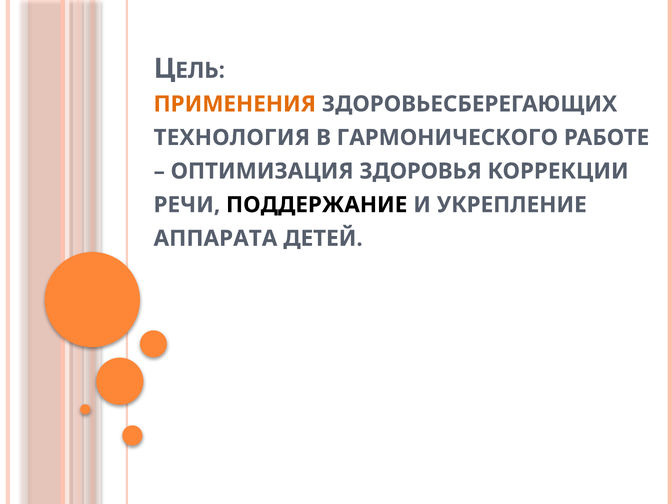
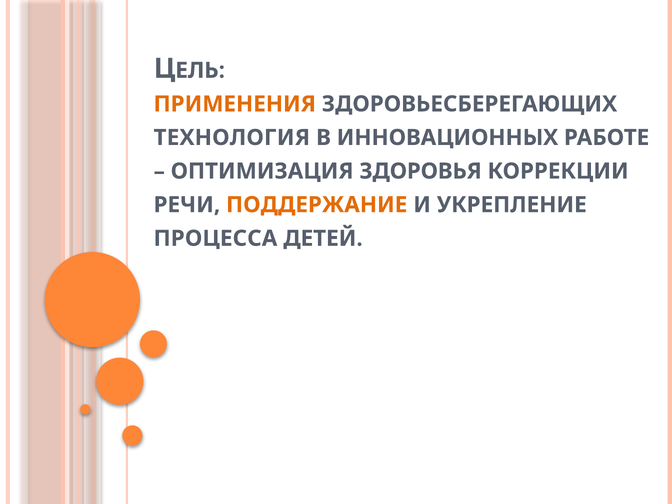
ГАРМОНИЧЕСКОГО: ГАРМОНИЧЕСКОГО -> ИННОВАЦИОННЫХ (447, 138)
ПОДДЕРЖАНИЕ colour: black -> orange (317, 205)
АППАРАТА: АППАРАТА -> ПРОЦЕССА (215, 238)
